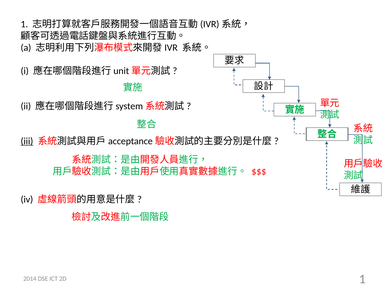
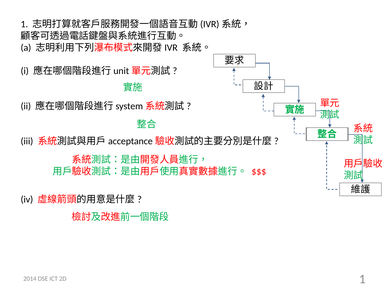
iii underline: present -> none (27, 141)
